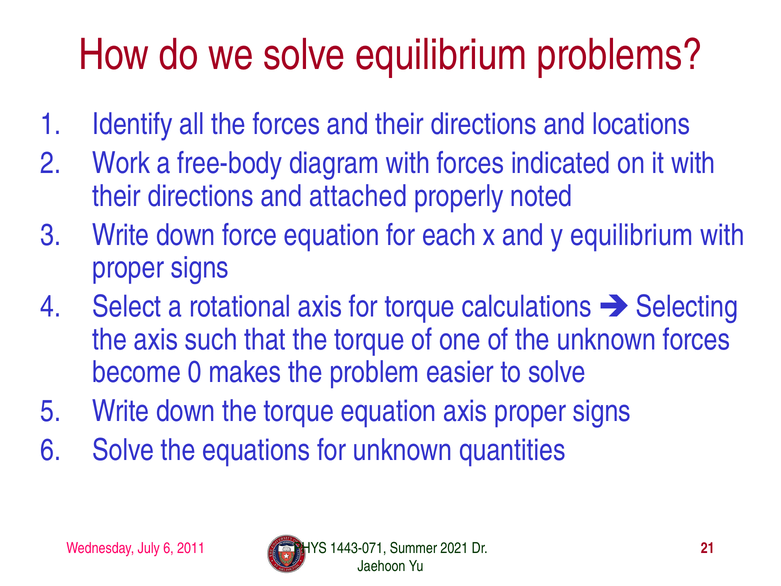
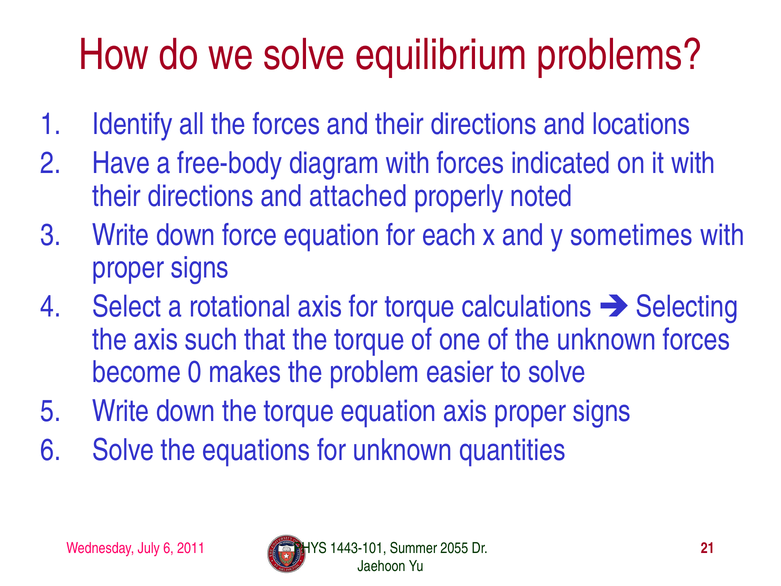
Work: Work -> Have (121, 163)
y equilibrium: equilibrium -> sometimes (631, 235)
1443-071: 1443-071 -> 1443-101 (358, 548)
2021: 2021 -> 2055 (454, 548)
